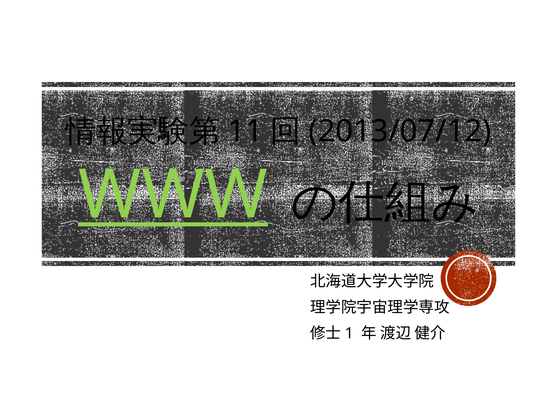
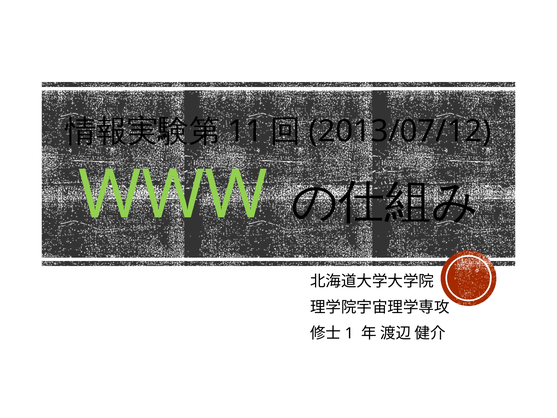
WWW underline: present -> none (173, 195)
